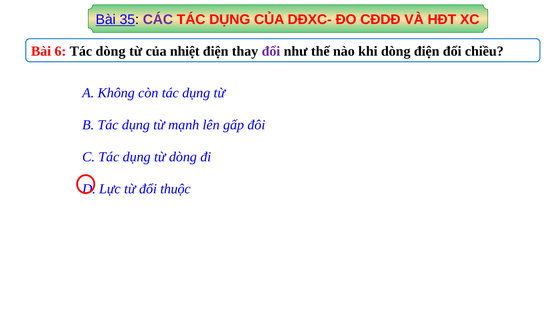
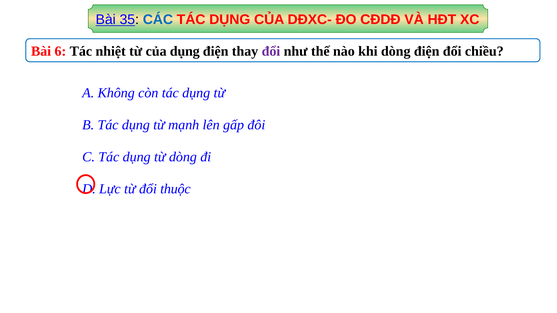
CÁC colour: purple -> blue (158, 20)
Tác dòng: dòng -> nhiệt (111, 51)
của nhiệt: nhiệt -> dụng (185, 51)
